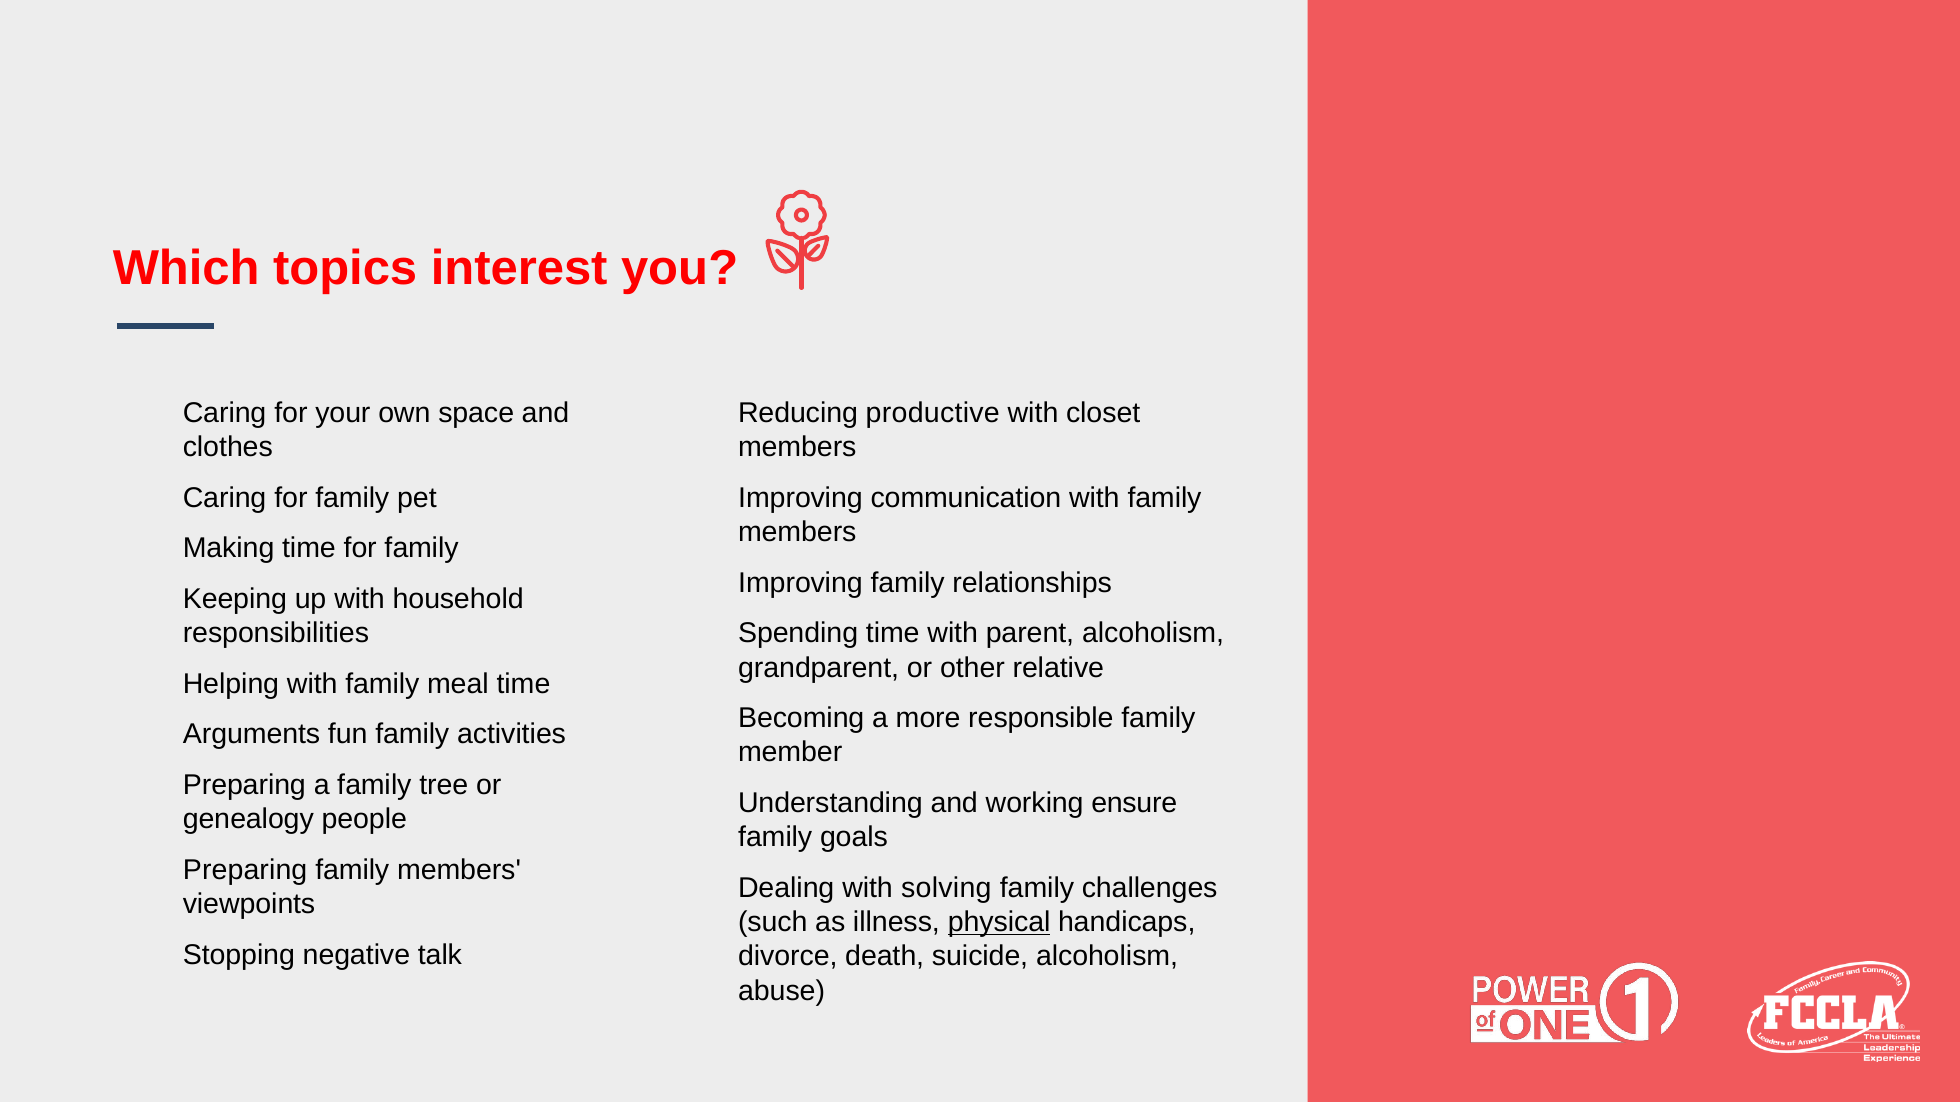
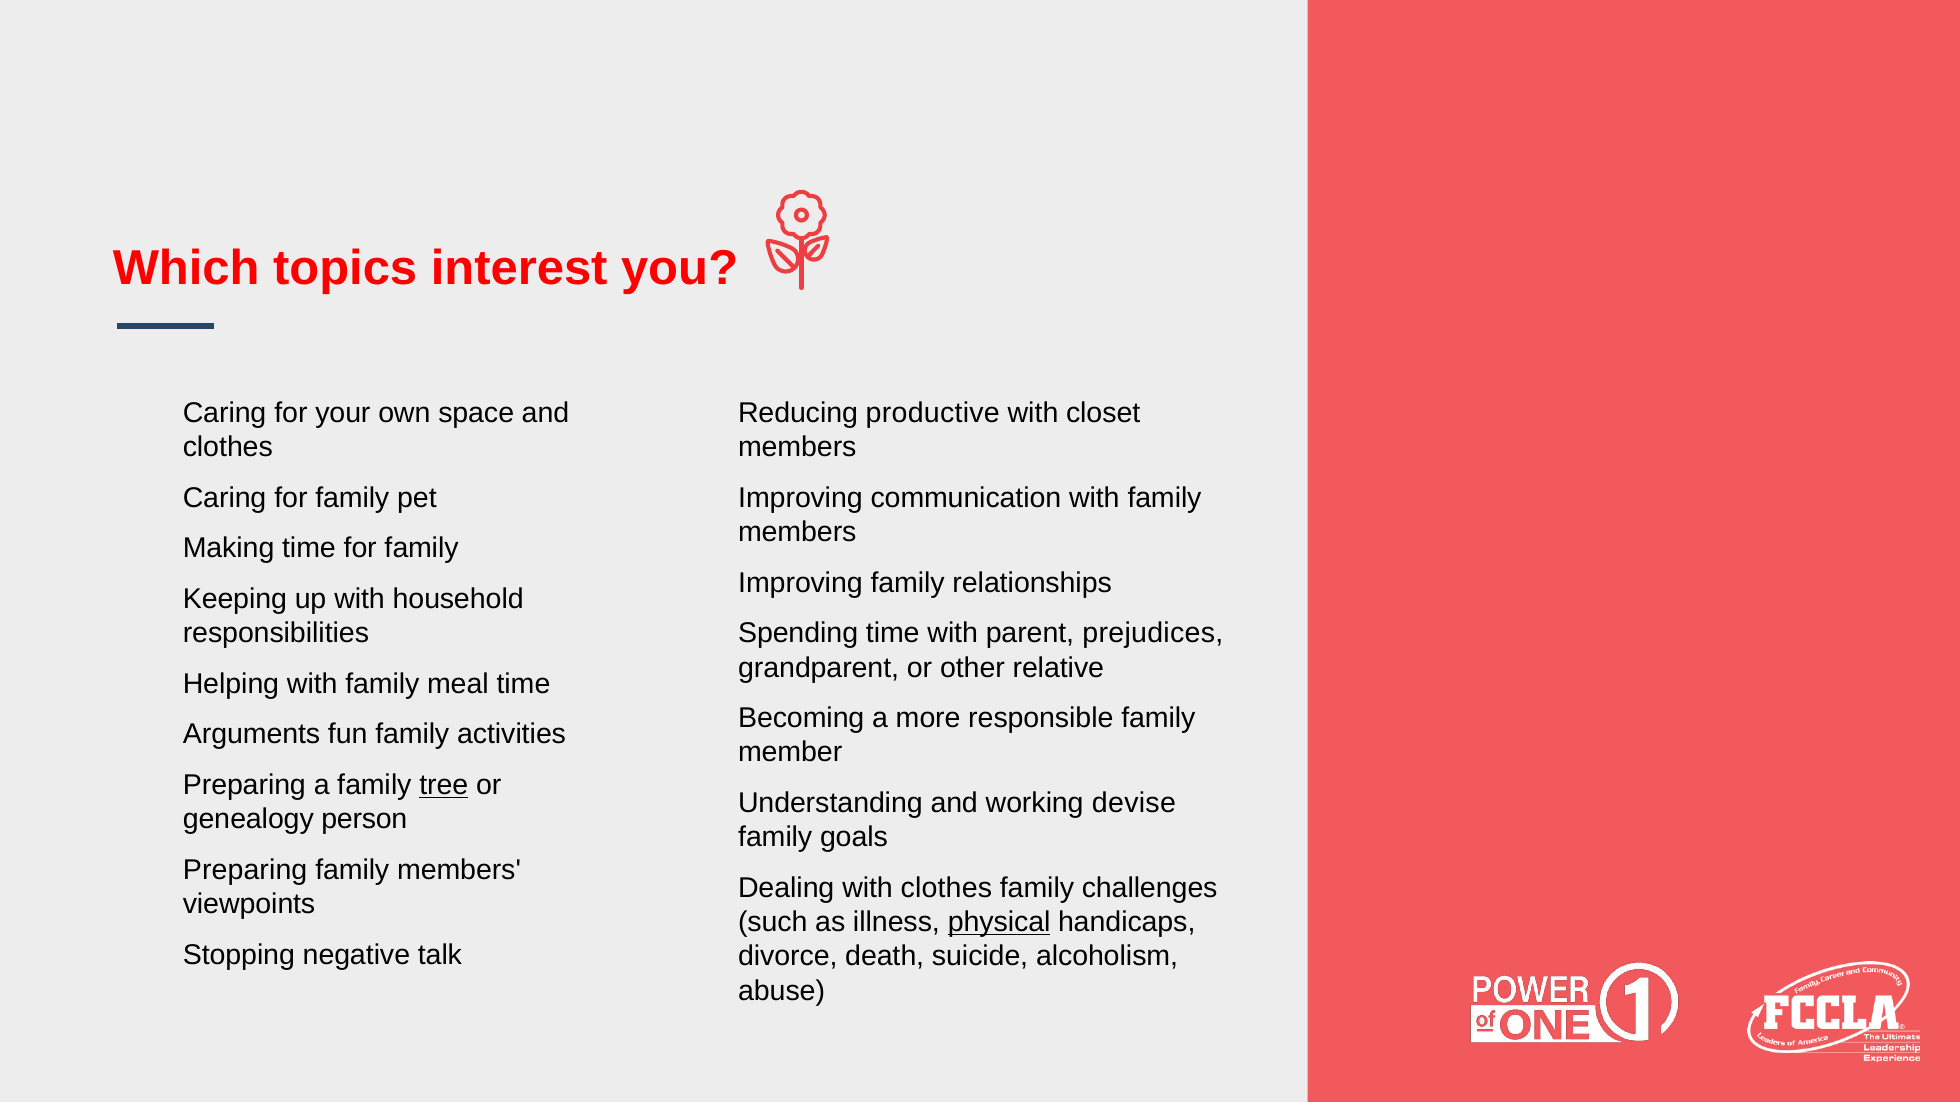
parent alcoholism: alcoholism -> prejudices (1153, 634)
tree underline: none -> present (444, 786)
ensure: ensure -> devise (1134, 803)
people: people -> person (364, 820)
with solving: solving -> clothes (946, 888)
